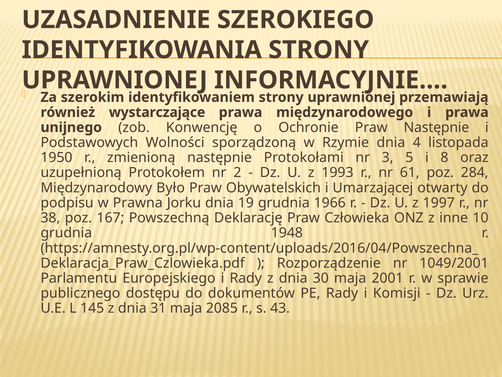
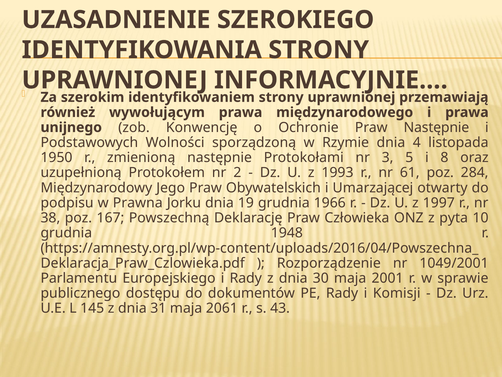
wystarczające: wystarczające -> wywołującym (157, 112)
Było: Było -> Jego (171, 187)
inne: inne -> pyta (454, 218)
2085: 2085 -> 2061 (222, 308)
